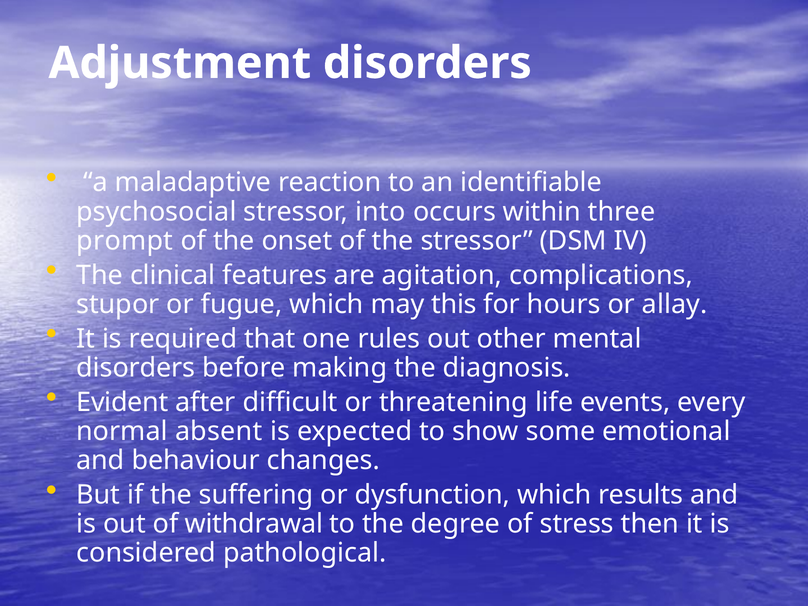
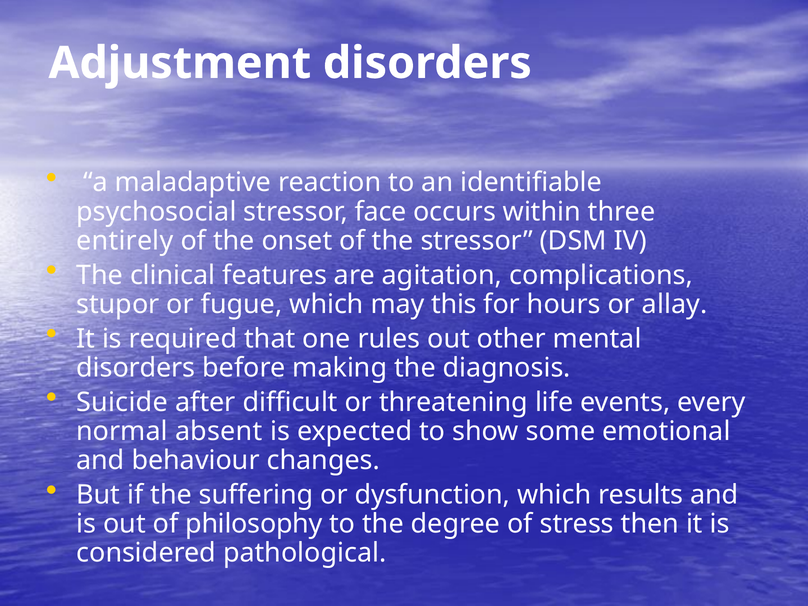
into: into -> face (381, 212)
prompt: prompt -> entirely (125, 241)
Evident: Evident -> Suicide (122, 402)
withdrawal: withdrawal -> philosophy (254, 524)
